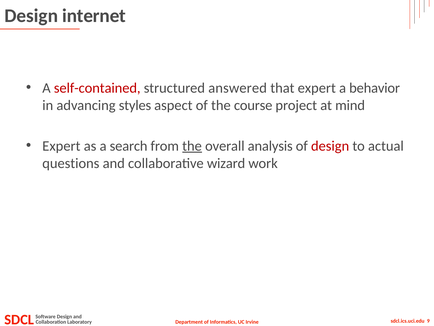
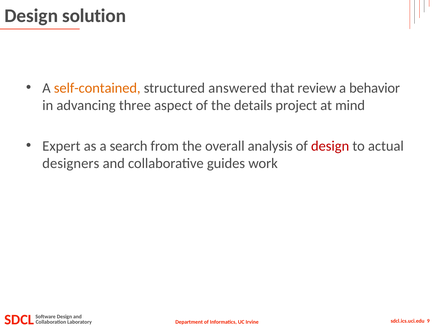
internet: internet -> solution (94, 16)
self-contained colour: red -> orange (97, 88)
that expert: expert -> review (317, 88)
styles: styles -> three (135, 105)
course: course -> details (253, 105)
the underline: present -> none (192, 146)
questions: questions -> designers (71, 163)
wizard: wizard -> guides (226, 163)
